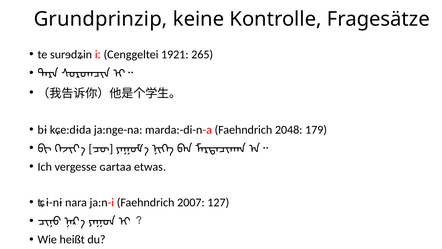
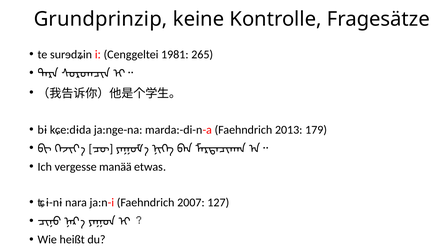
1921: 1921 -> 1981 (175, 54)
2048: 2048 -> 2013 (289, 130)
ɢartaa: ɢartaa -> manää (115, 167)
